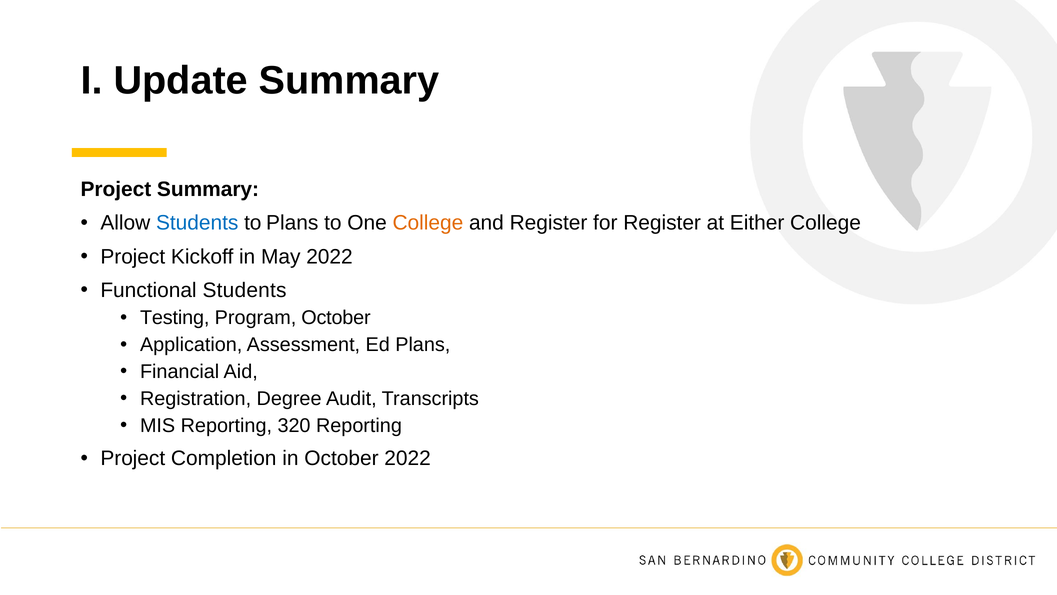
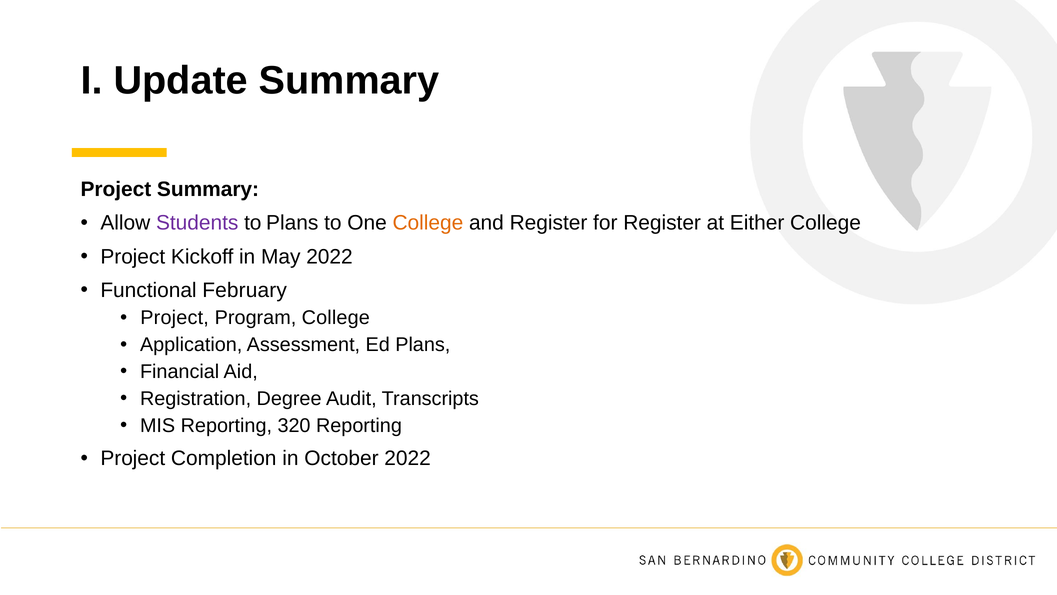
Students colour: blue -> purple (197, 223)
Functional Students: Students -> February (245, 290)
Testing: Testing -> Project (175, 318)
Program October: October -> College (336, 318)
